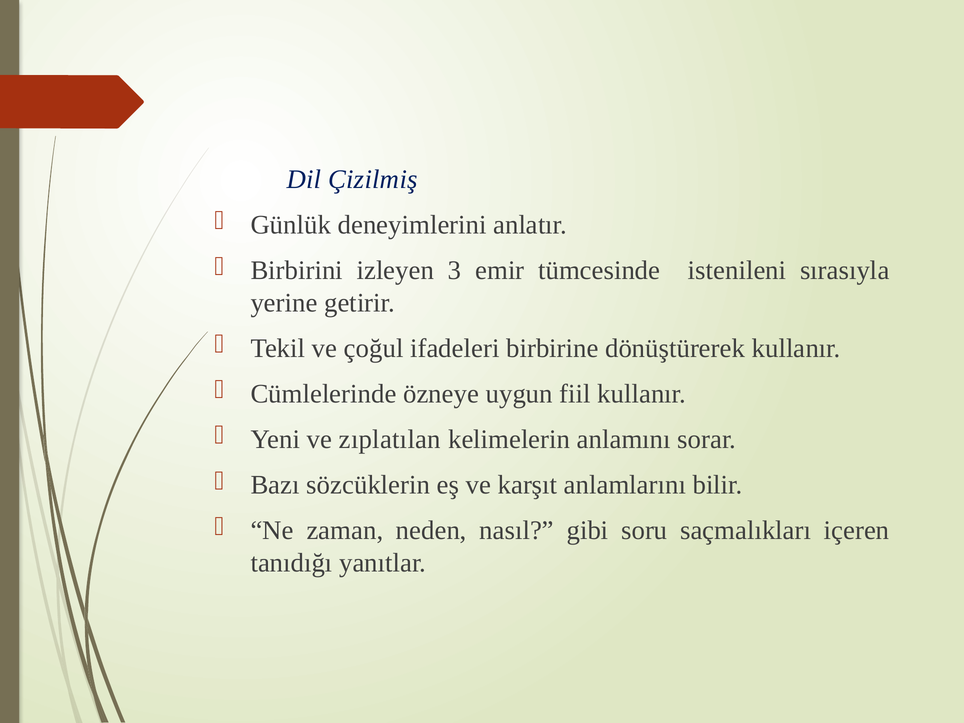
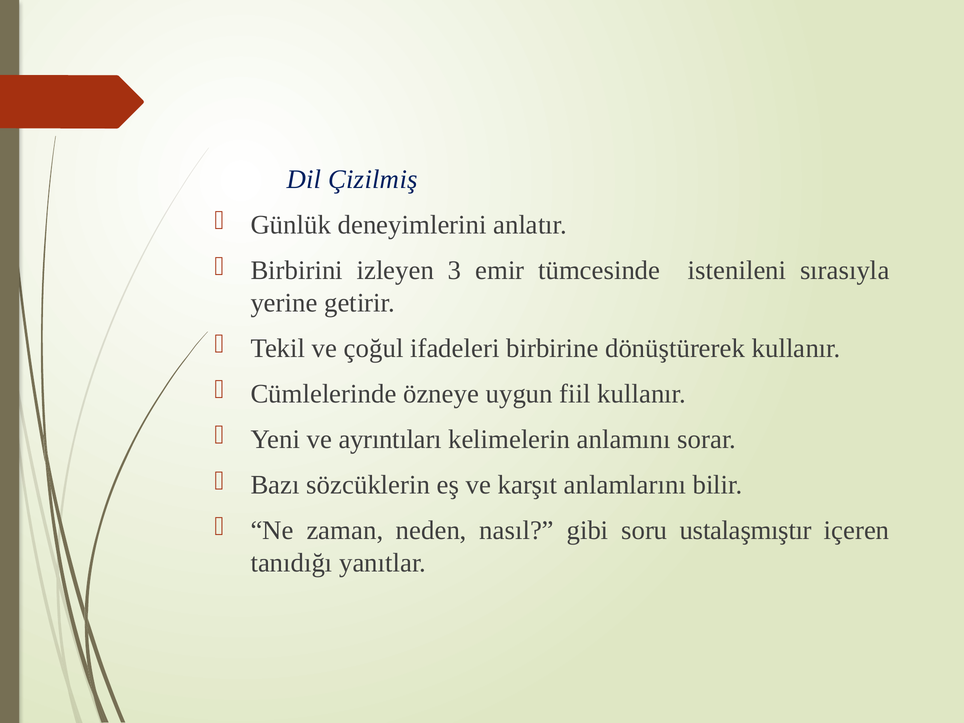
zıplatılan: zıplatılan -> ayrıntıları (390, 439)
saçmalıkları: saçmalıkları -> ustalaşmıştır (746, 531)
